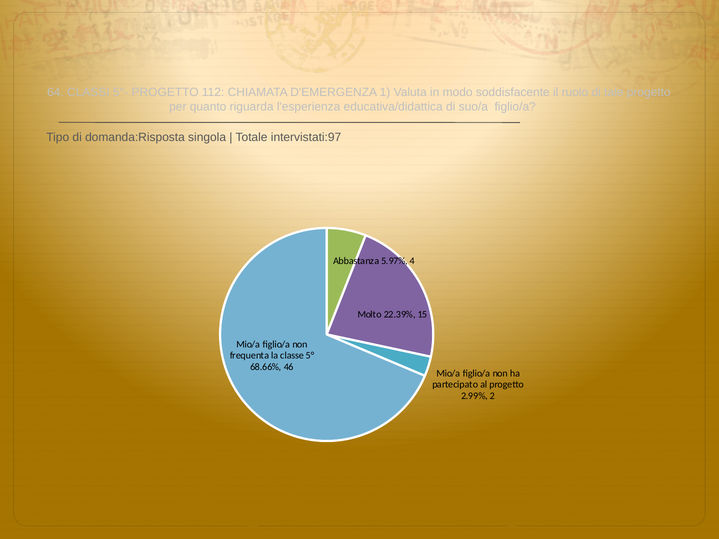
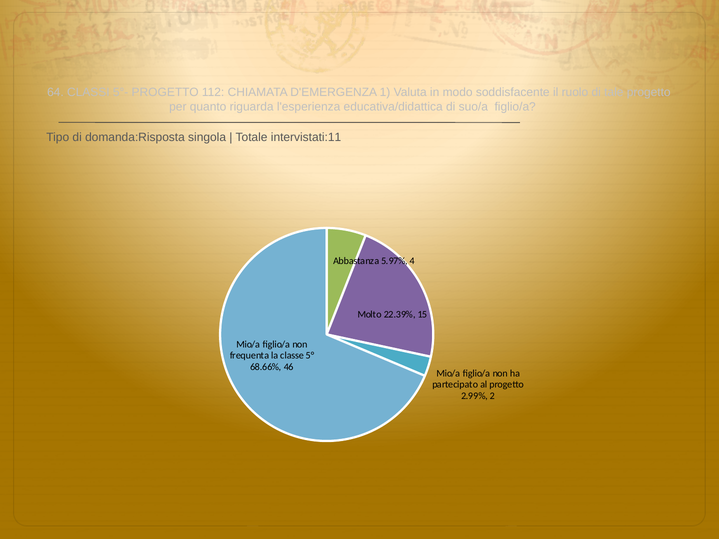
intervistati:97: intervistati:97 -> intervistati:11 (306, 137)
